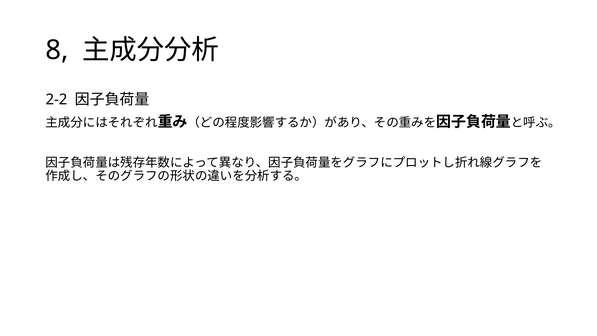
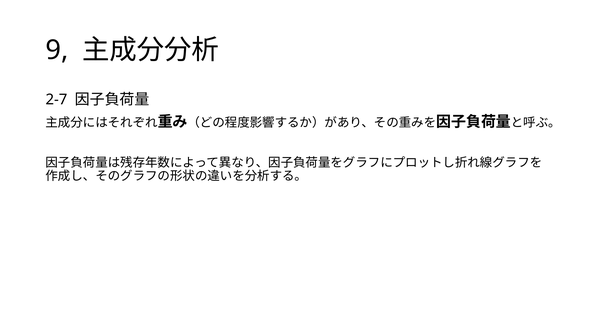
8: 8 -> 9 (57, 50)
2-2: 2-2 -> 2-7 (56, 100)
